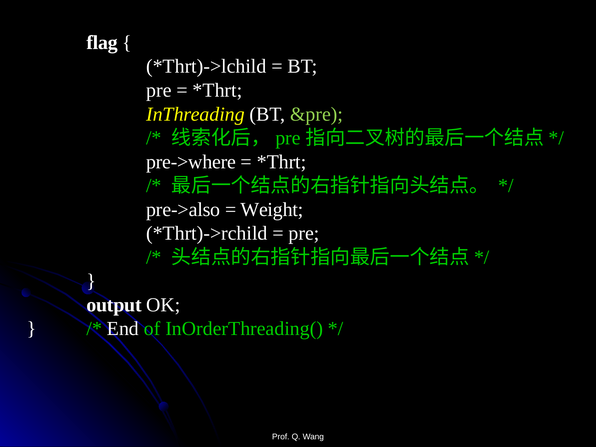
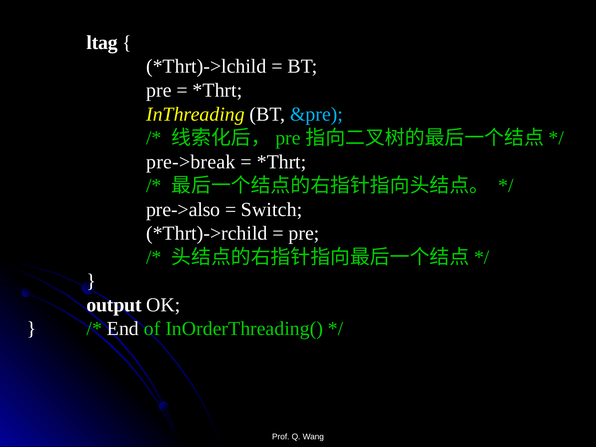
flag: flag -> ltag (102, 43)
&pre colour: light green -> light blue (317, 114)
pre->where: pre->where -> pre->break (191, 162)
Weight: Weight -> Switch (272, 209)
